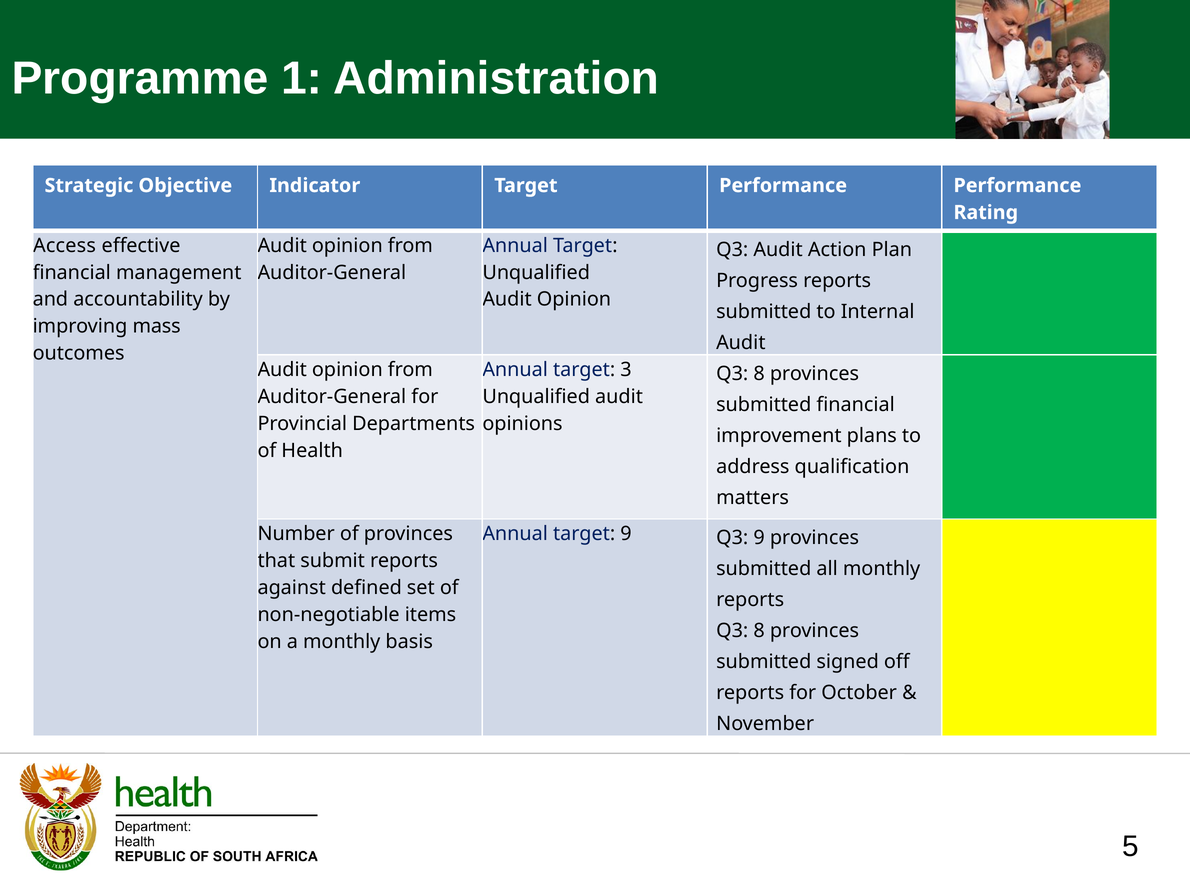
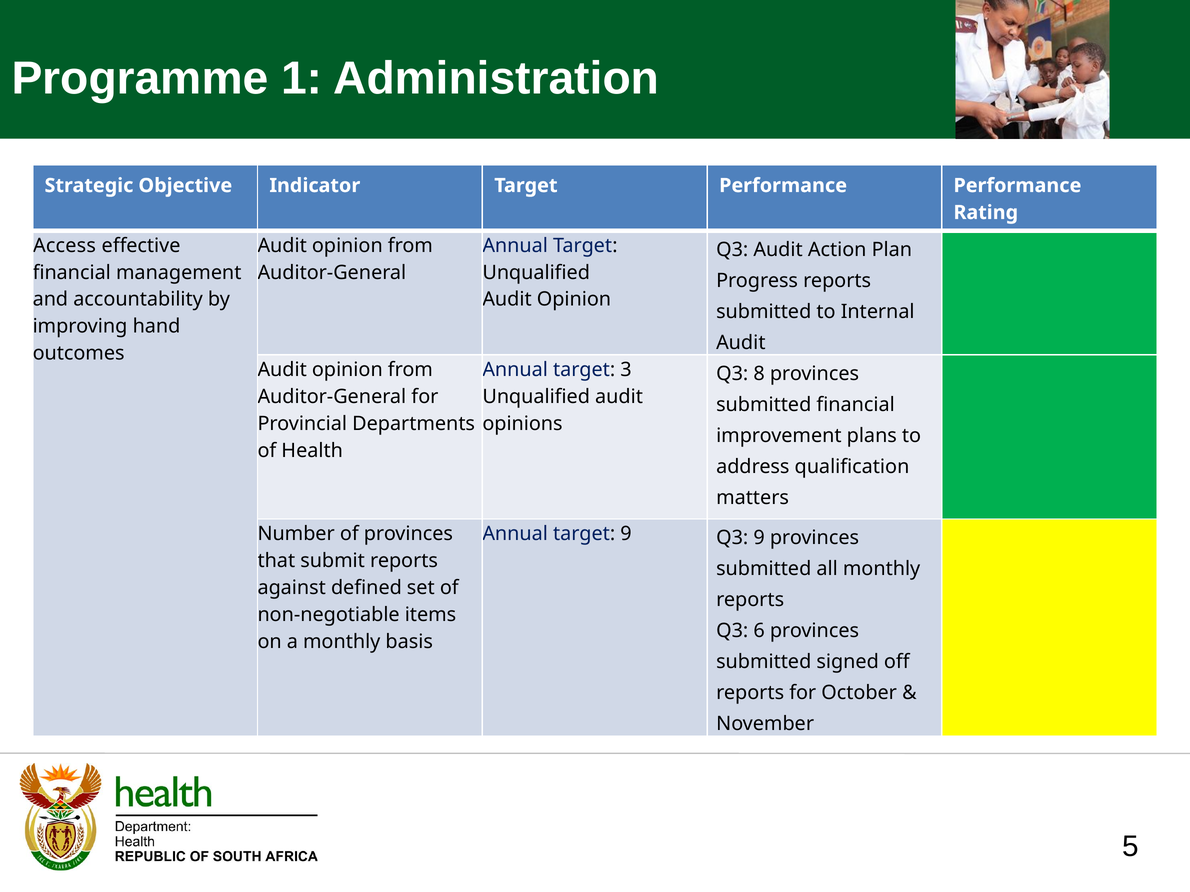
mass: mass -> hand (157, 327)
8: 8 -> 6 (759, 631)
